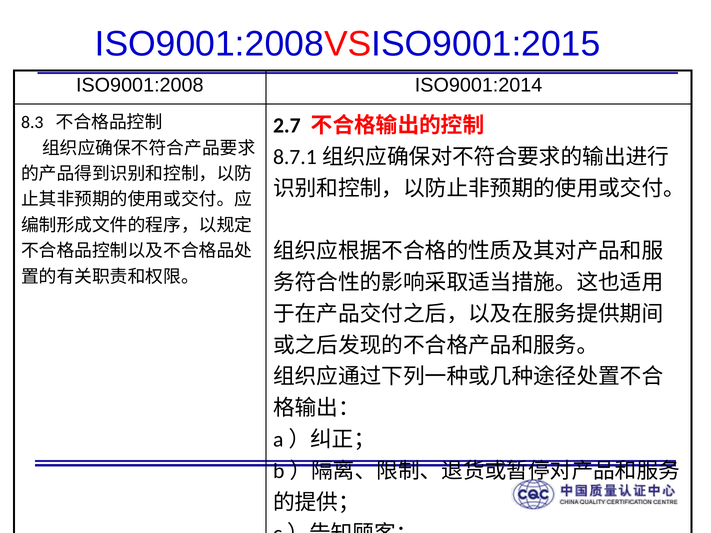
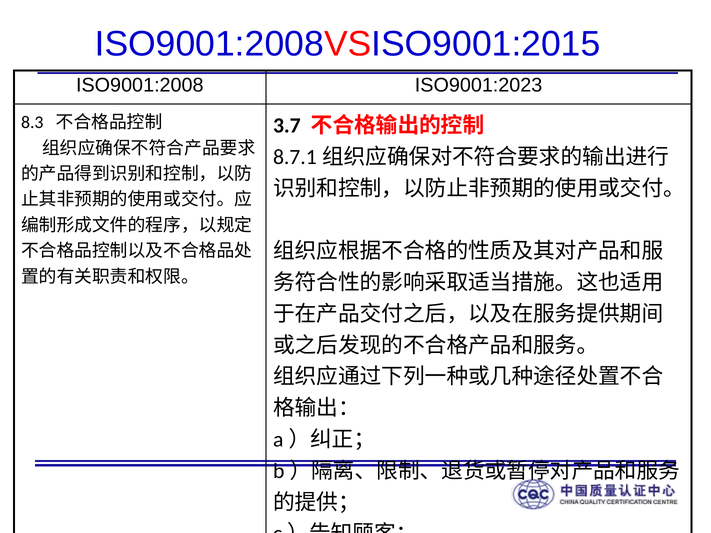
ISO9001:2014: ISO9001:2014 -> ISO9001:2023 (479, 86)
2.7: 2.7 -> 3.7 (287, 126)
